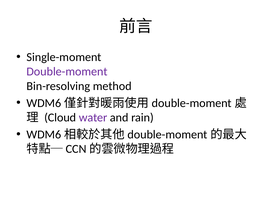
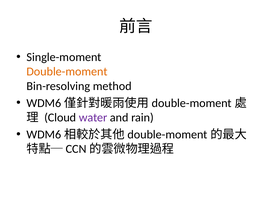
Double-moment colour: purple -> orange (67, 72)
